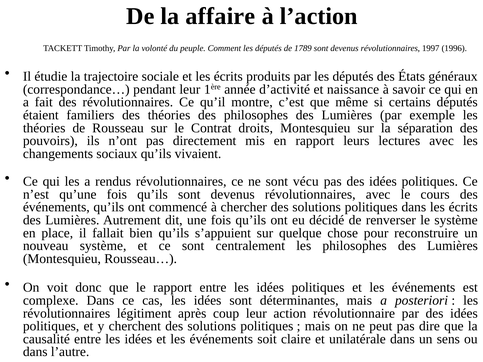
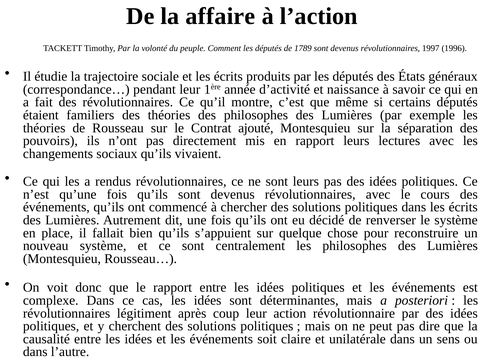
droits: droits -> ajouté (256, 128)
sont vécu: vécu -> leurs (306, 182)
